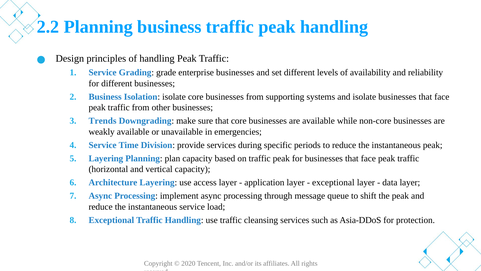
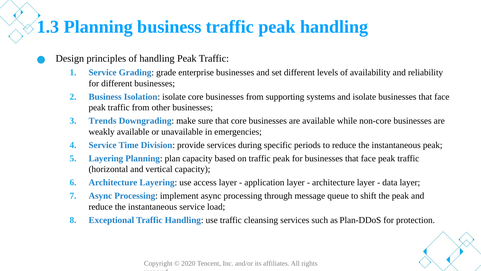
2.2: 2.2 -> 1.3 (48, 27)
exceptional: exceptional -> architecture (333, 182)
Asia-DDoS: Asia-DDoS -> Plan-DDoS (360, 220)
